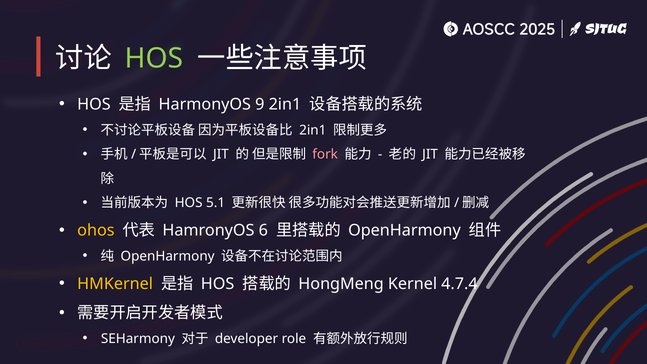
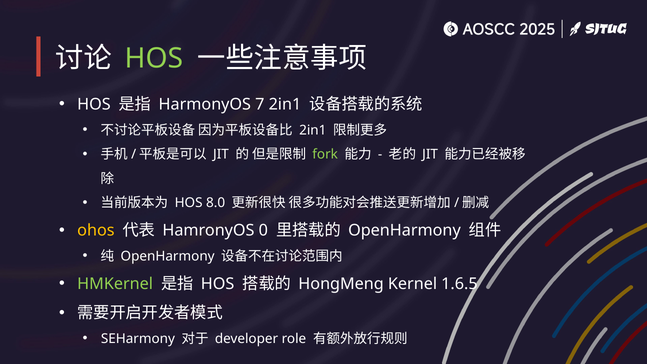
9: 9 -> 7 (260, 104)
fork colour: pink -> light green (325, 154)
5.1: 5.1 -> 8.0 (216, 203)
6: 6 -> 0 (263, 231)
HMKernel colour: yellow -> light green (115, 284)
4.7.4: 4.7.4 -> 1.6.5 (459, 284)
